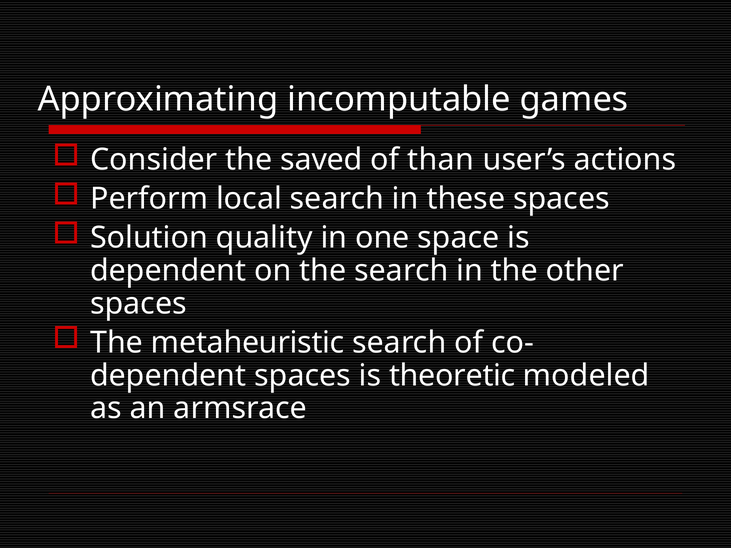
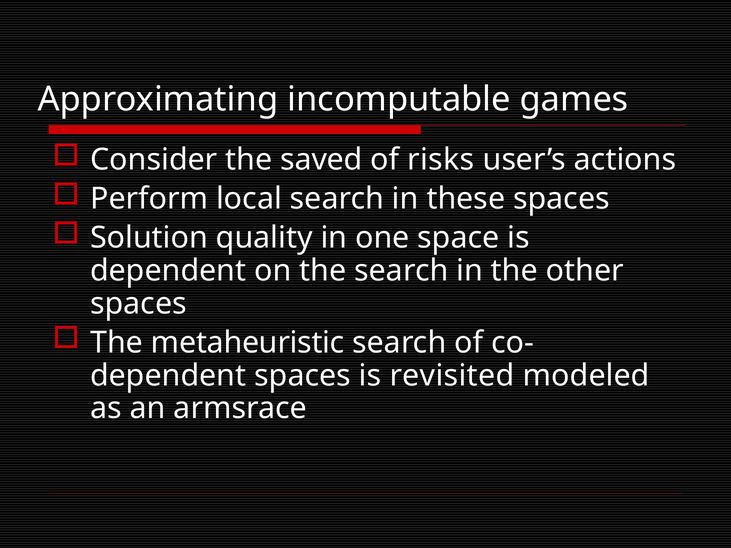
than: than -> risks (441, 160)
theoretic: theoretic -> revisited (452, 376)
